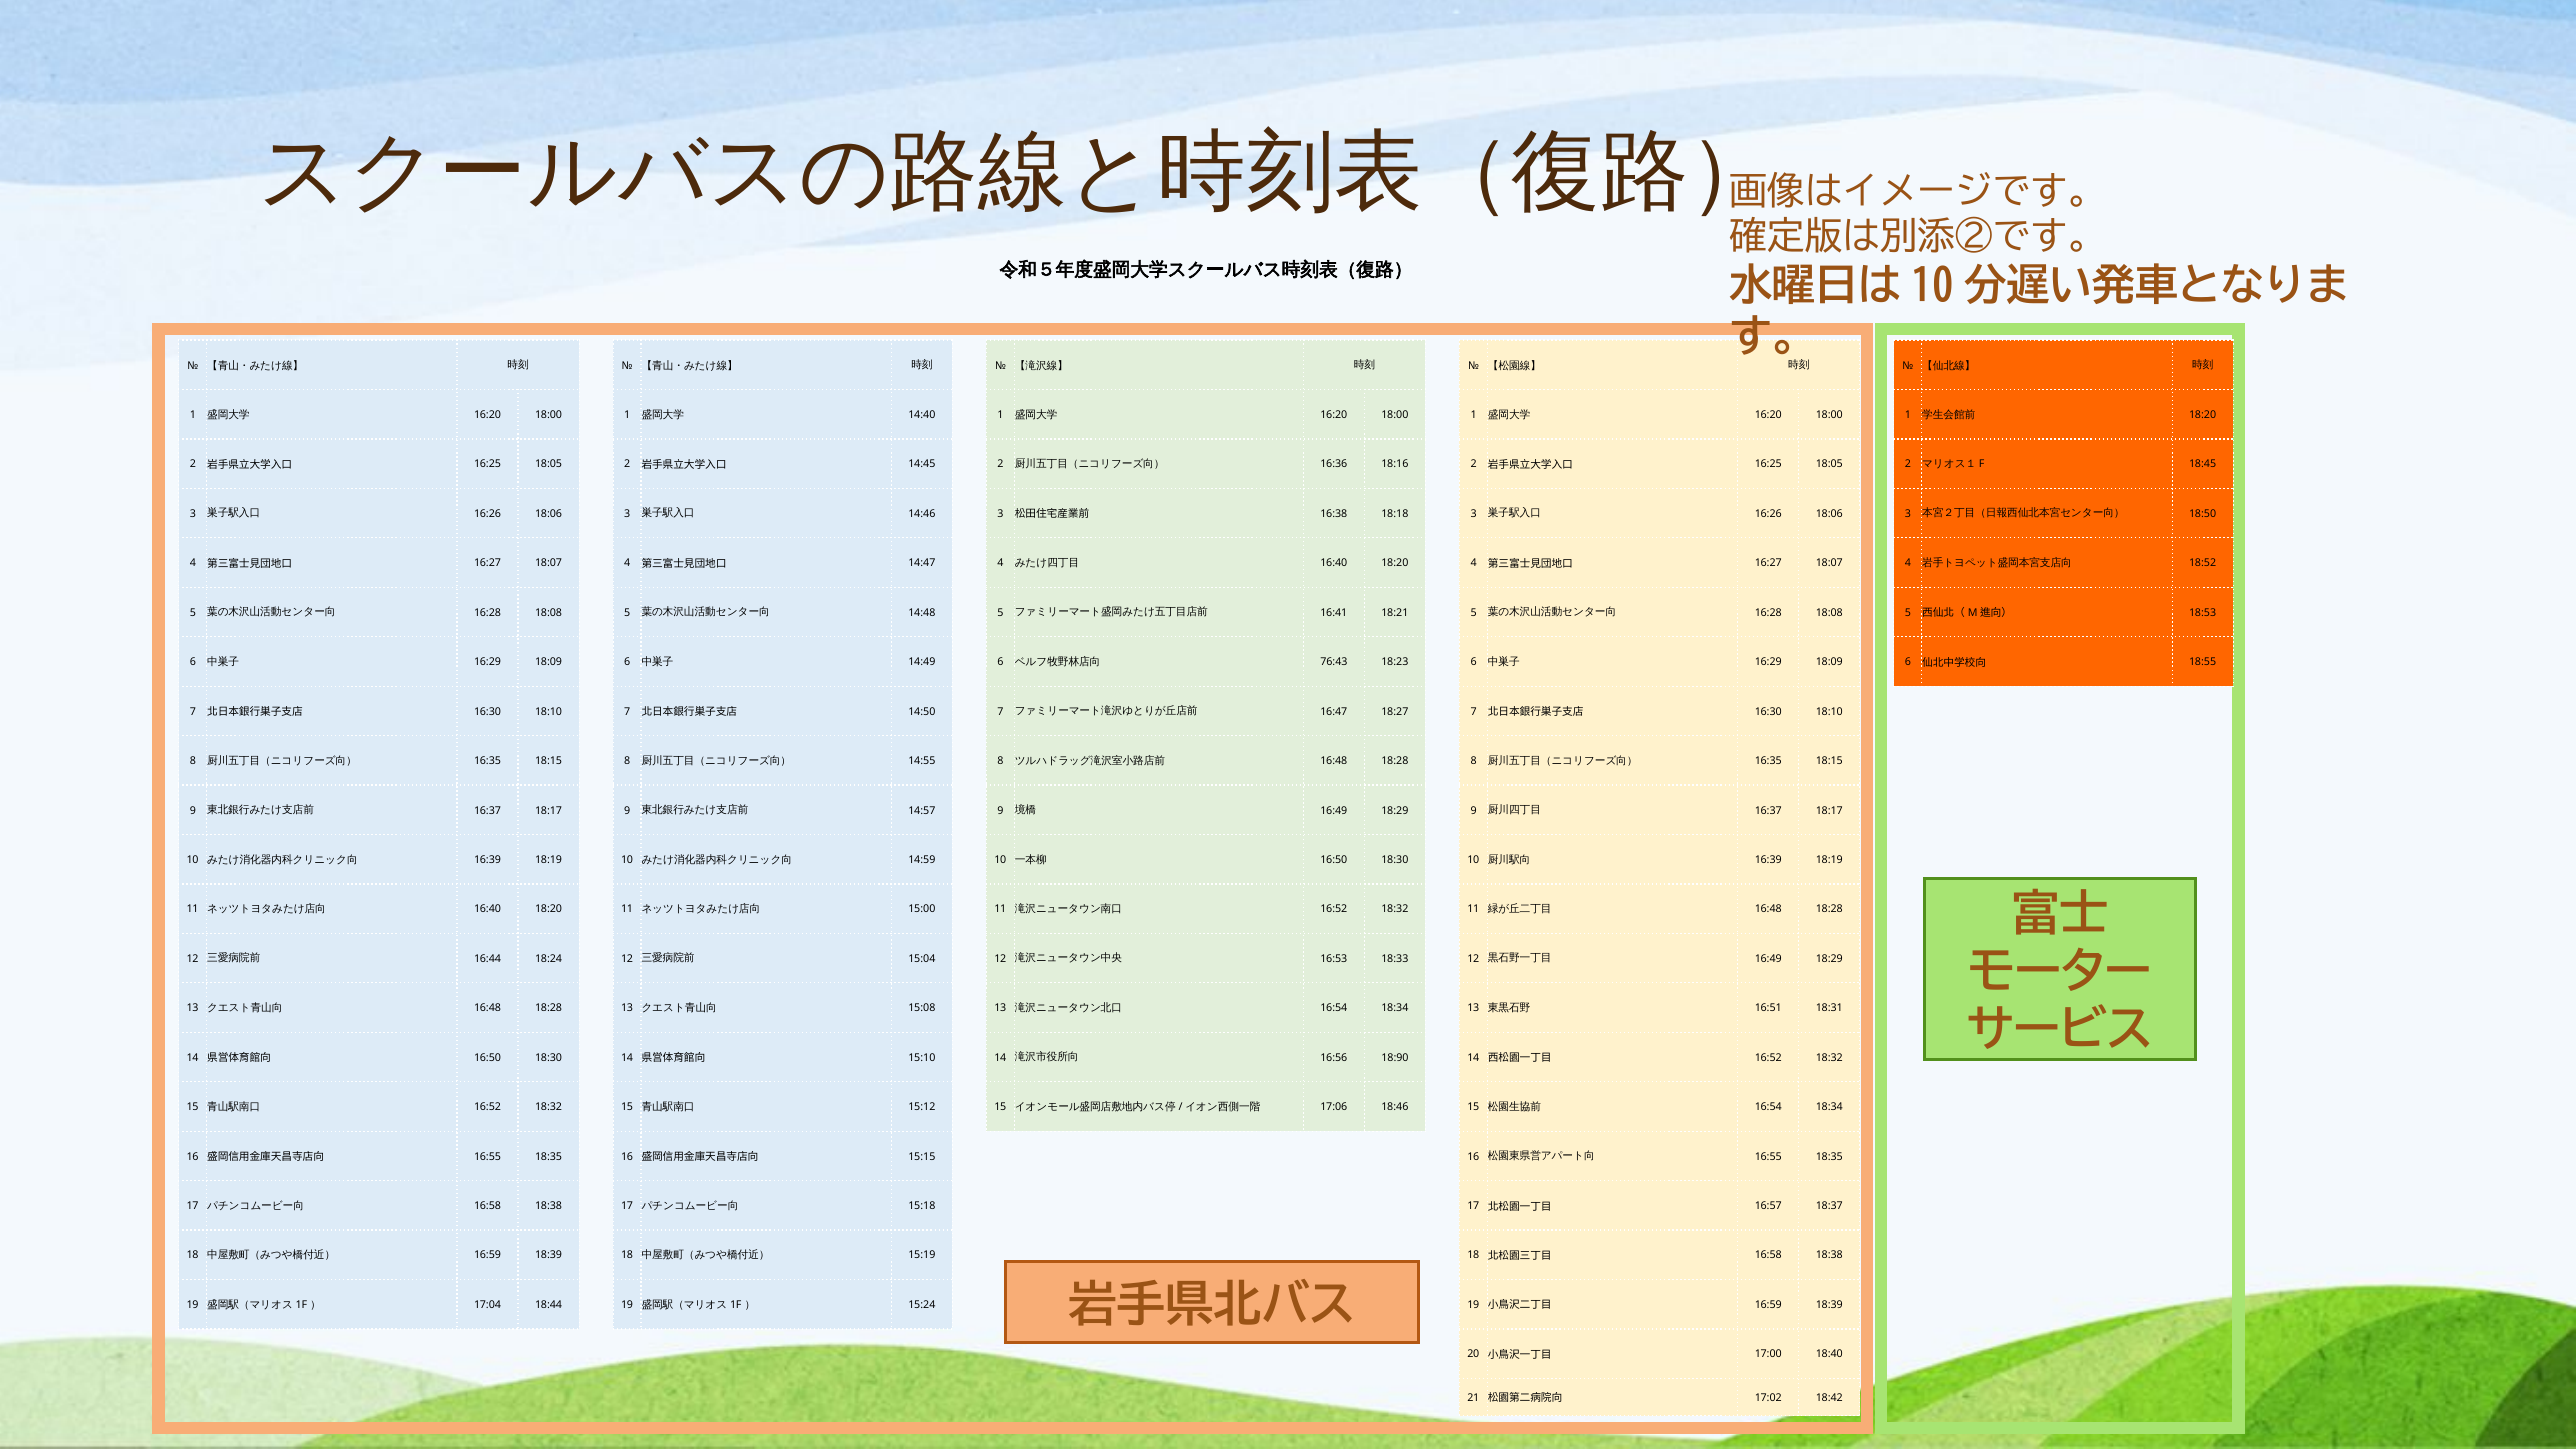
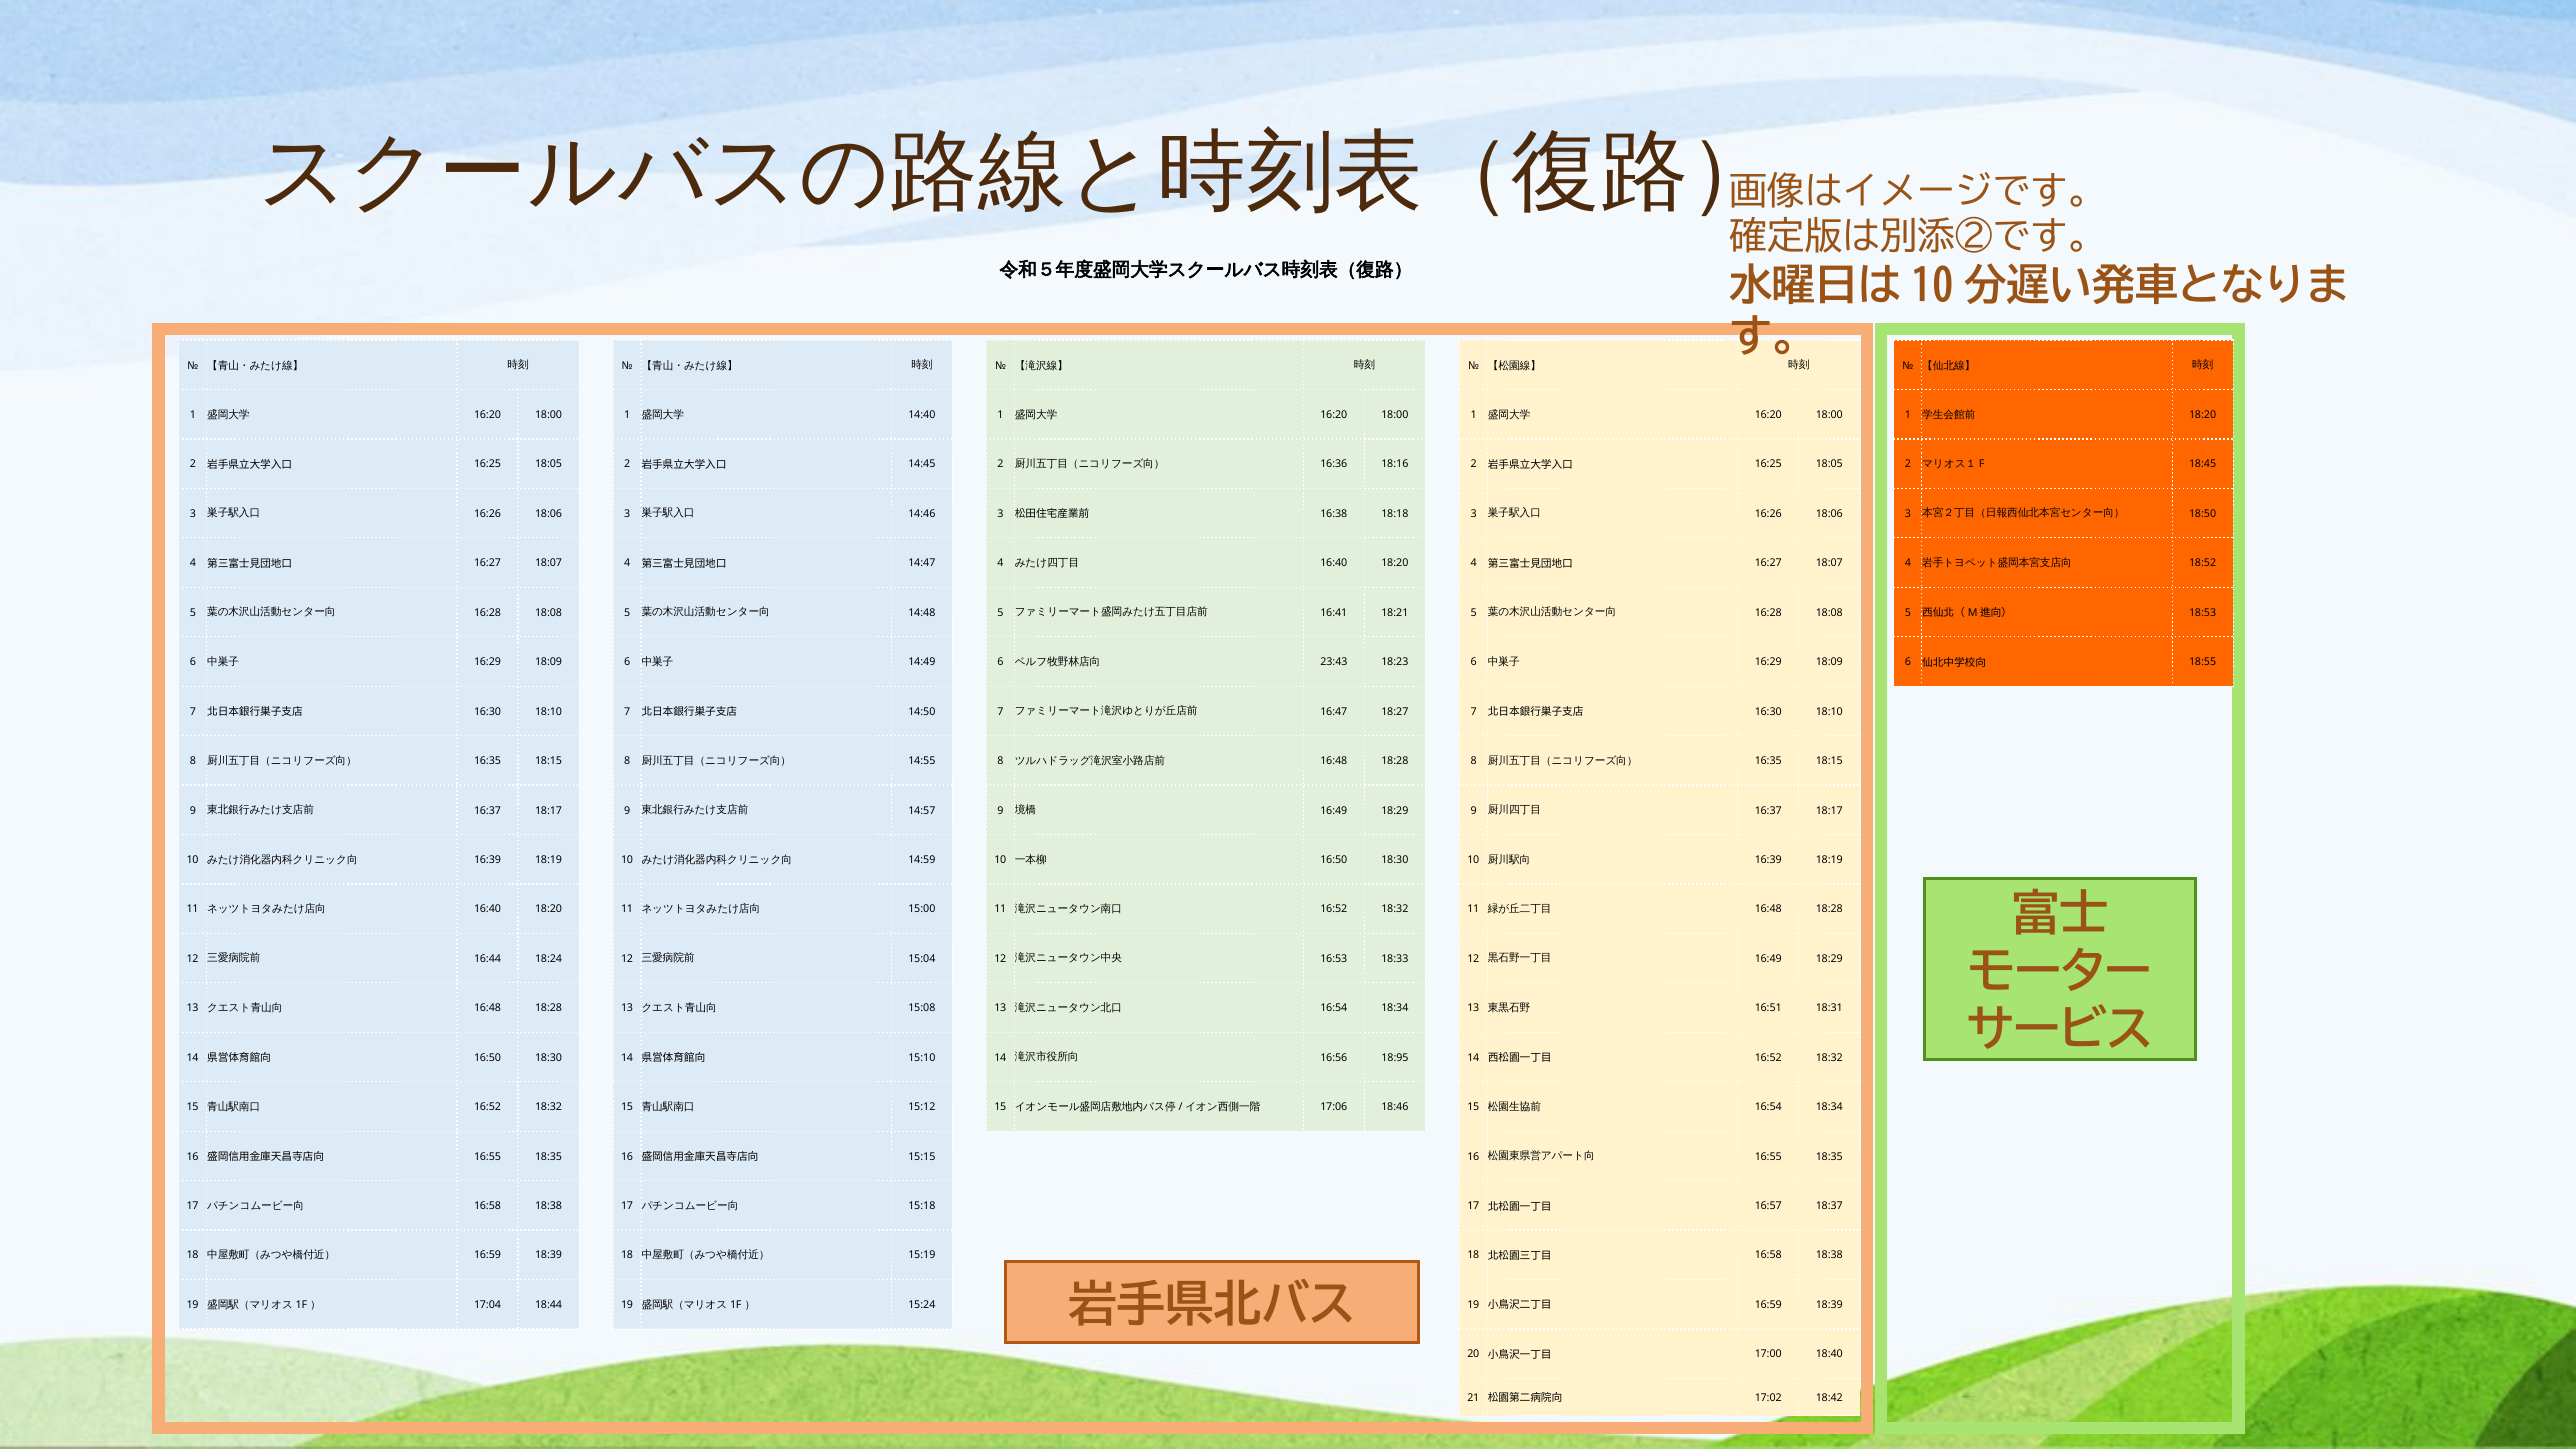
76:43: 76:43 -> 23:43 (1334, 662)
18:90: 18:90 -> 18:95 (1395, 1058)
